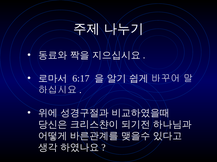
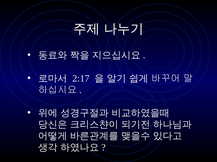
6:17: 6:17 -> 2:17 (81, 79)
